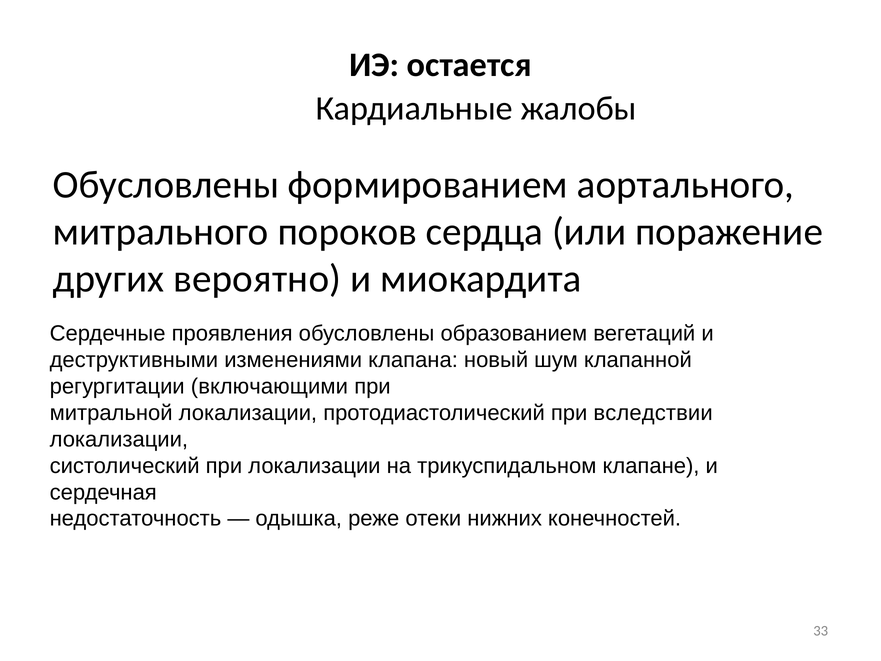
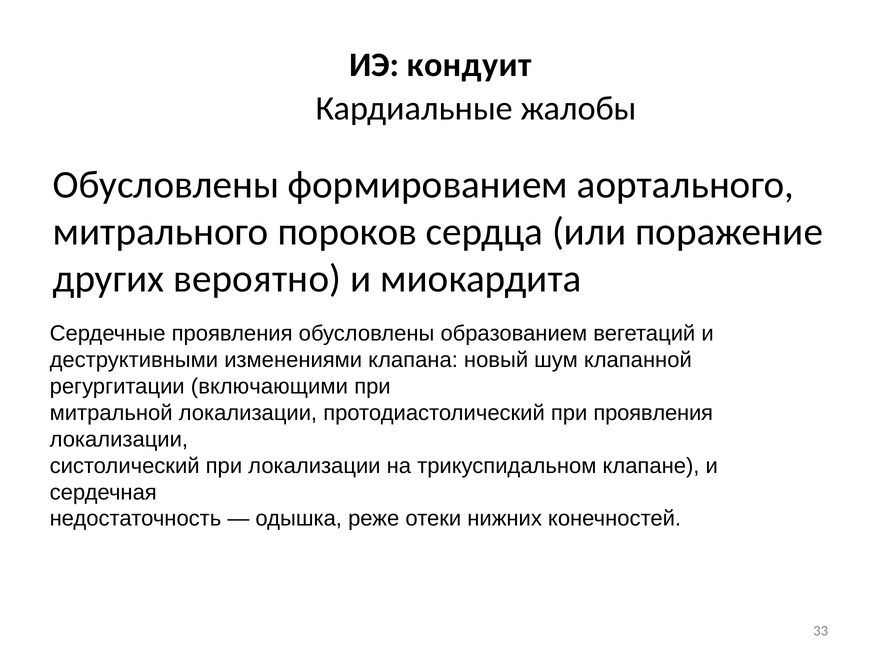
остается: остается -> кондуит (469, 65)
при вследствии: вследствии -> проявления (653, 413)
